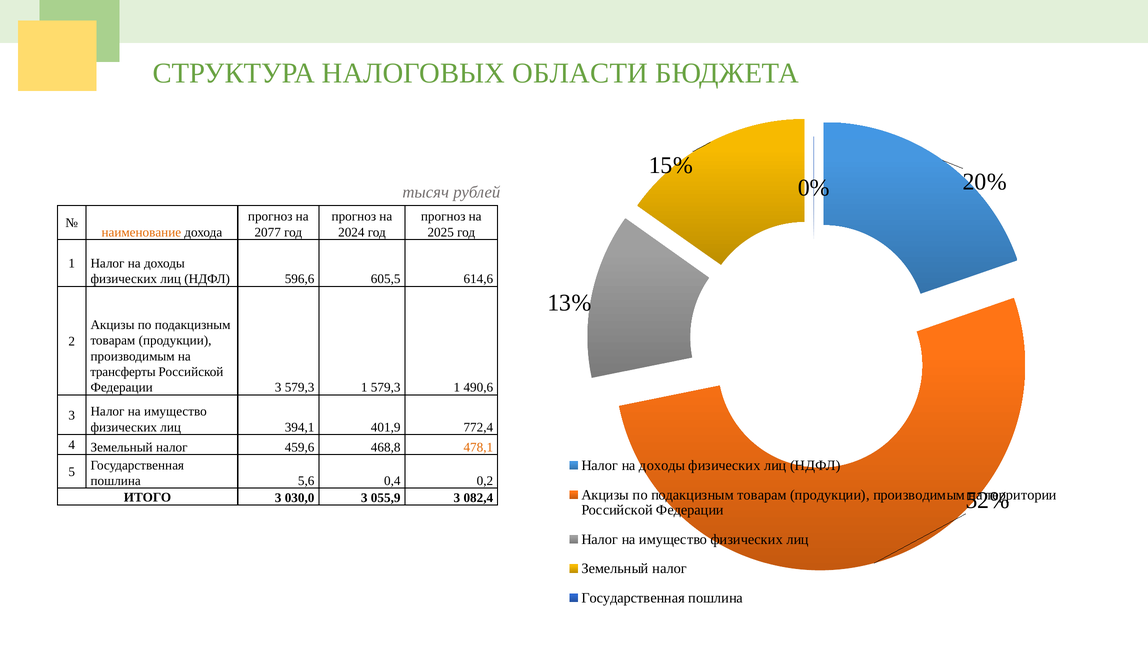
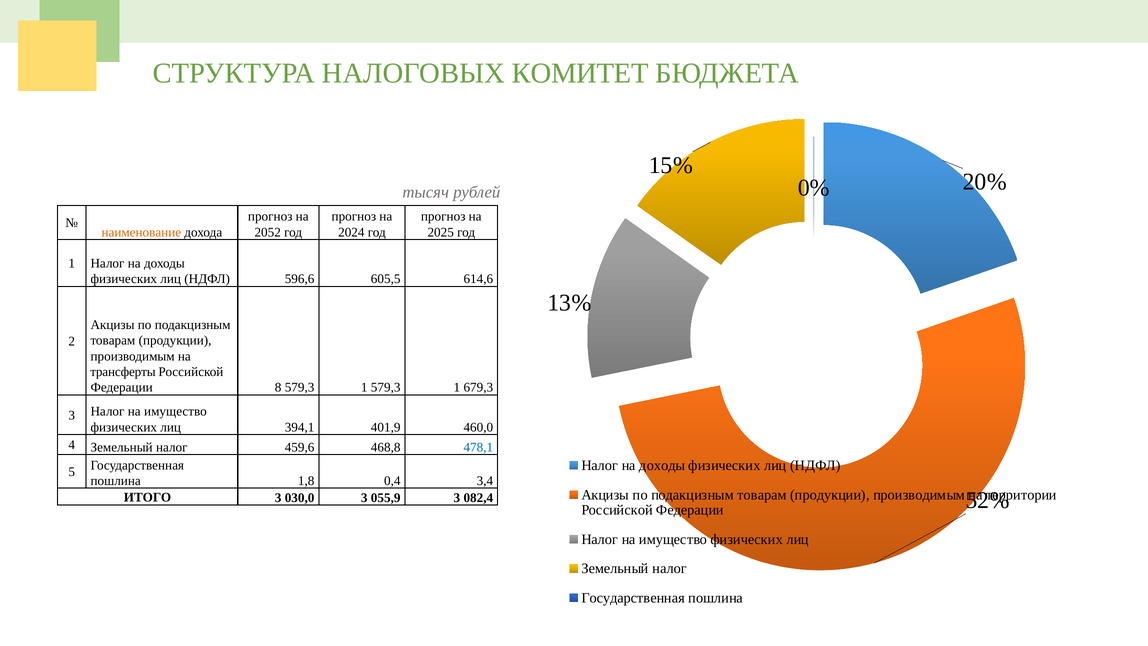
ОБЛАСТИ: ОБЛАСТИ -> КОМИТЕТ (580, 73)
2077: 2077 -> 2052 (268, 232)
Федерации 3: 3 -> 8 (278, 387)
490,6: 490,6 -> 679,3 (478, 387)
772,4: 772,4 -> 460,0 (478, 427)
478,1 colour: orange -> blue (478, 447)
5,6: 5,6 -> 1,8 (306, 481)
0,2: 0,2 -> 3,4 (485, 481)
